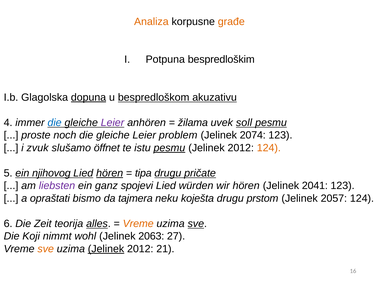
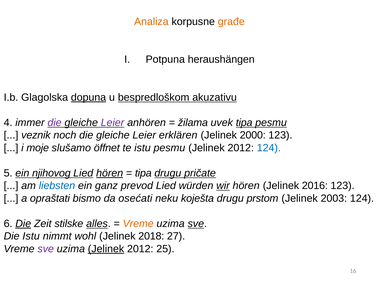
bespredloškim: bespredloškim -> heraushängen (221, 59)
die colour: blue -> purple (55, 123)
uvek soll: soll -> tipa (244, 123)
proste: proste -> veznik (36, 135)
problem: problem -> erklären (178, 135)
2074: 2074 -> 2000 (253, 135)
zvuk: zvuk -> moje (38, 148)
pesmu underline: present -> none (169, 148)
124 colour: orange -> blue (269, 148)
liebsten colour: purple -> blue (57, 186)
spojevi: spojevi -> prevod (137, 186)
wir underline: none -> present (223, 186)
2041: 2041 -> 2016 (315, 186)
tajmera: tajmera -> osećati (135, 198)
2057: 2057 -> 2003 (334, 198)
Die underline: none -> present (23, 224)
teorija: teorija -> stilske (69, 224)
Die Koji: Koji -> Istu (31, 236)
2063: 2063 -> 2018 (151, 236)
sve colour: orange -> purple (46, 249)
21: 21 -> 25 (165, 249)
